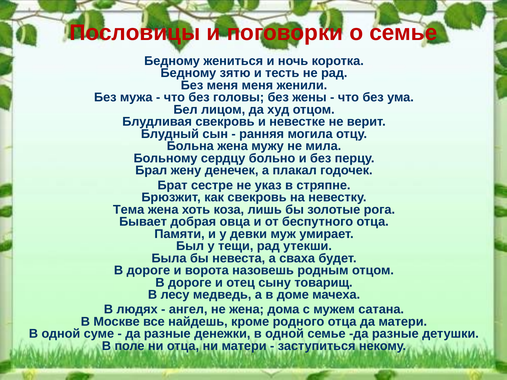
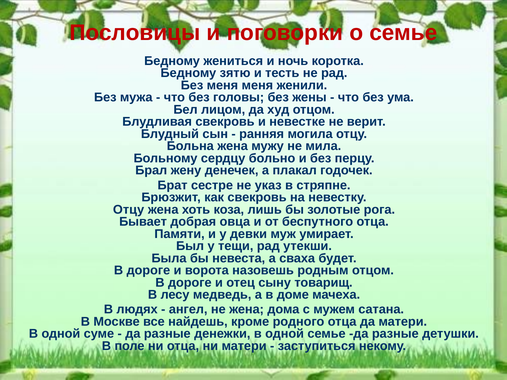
Тема: Тема -> Отцу (129, 210)
